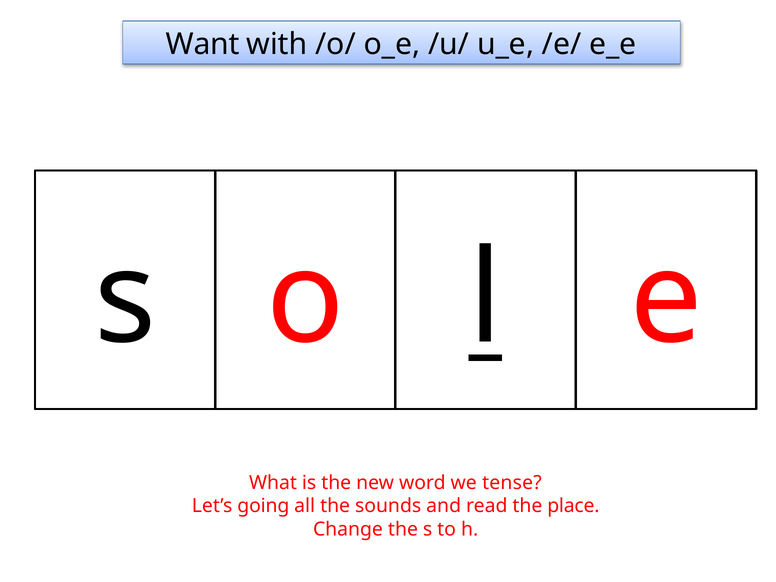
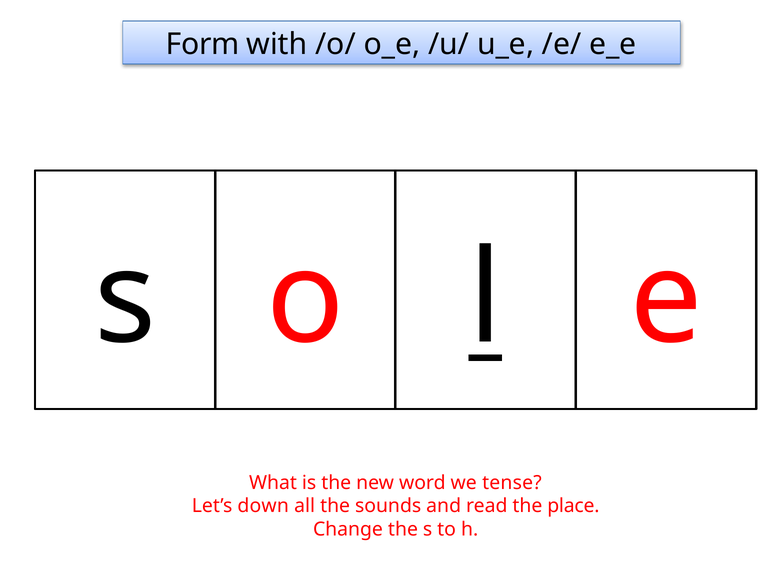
Want: Want -> Form (203, 45)
going: going -> down (263, 506)
